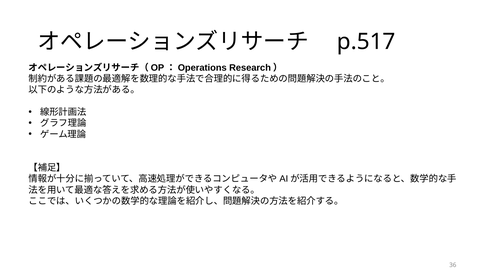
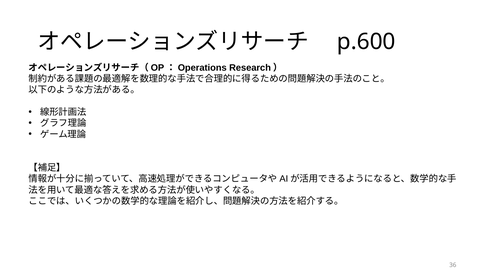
p.517: p.517 -> p.600 (366, 42)
